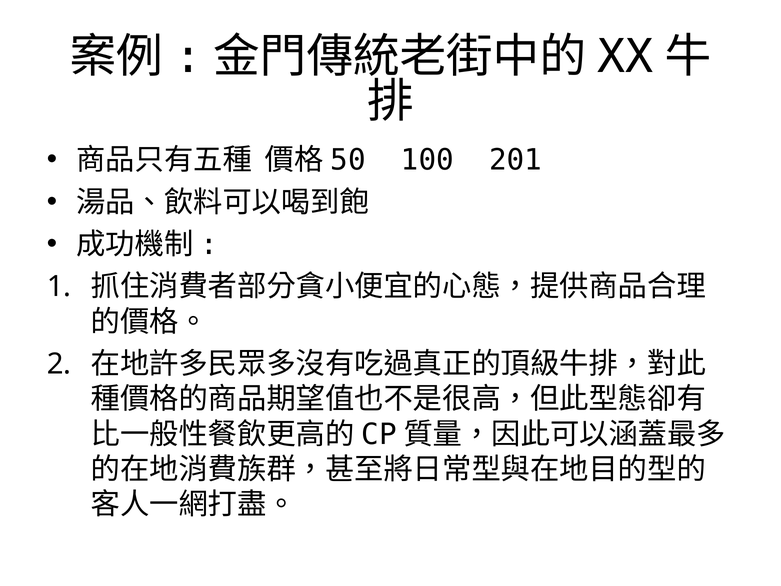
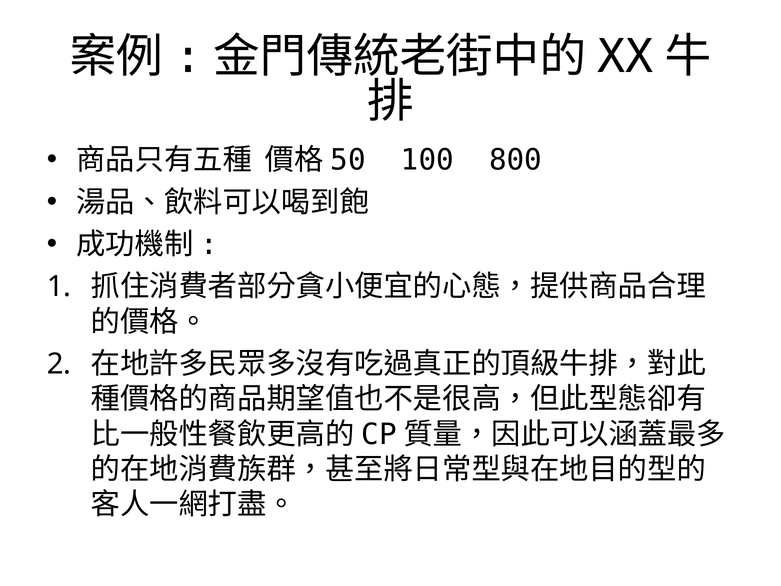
201: 201 -> 800 (516, 160)
